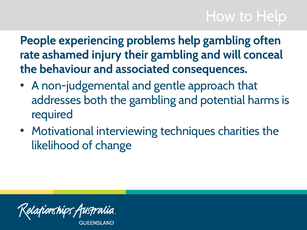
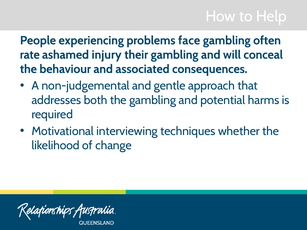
problems help: help -> face (189, 40)
charities: charities -> whether (239, 131)
